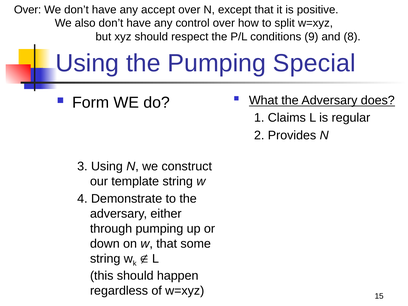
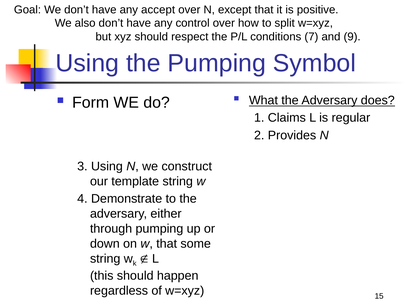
Over: Over -> Goal (28, 10)
9: 9 -> 7 (311, 37)
8: 8 -> 9 (352, 37)
Special: Special -> Symbol (314, 63)
